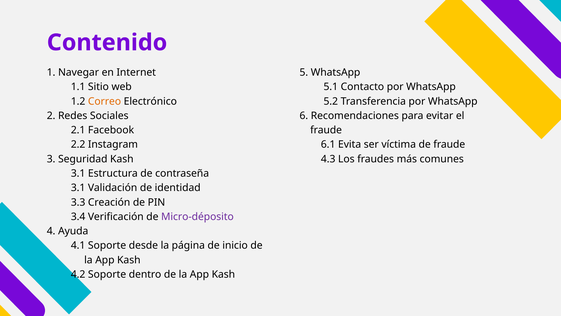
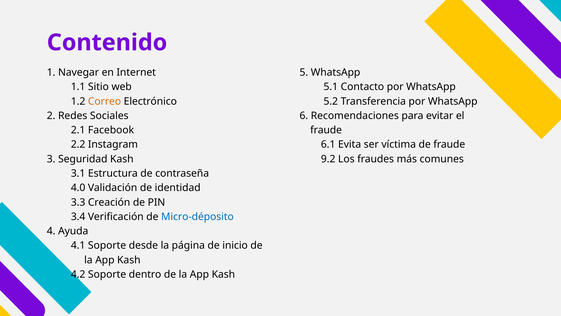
4.3: 4.3 -> 9.2 (328, 159)
3.1: 3.1 -> 4.0 (78, 188)
Micro-déposito colour: purple -> blue (197, 216)
